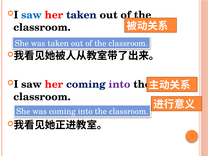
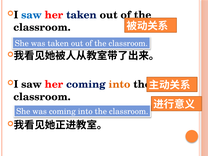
into colour: purple -> orange (120, 84)
